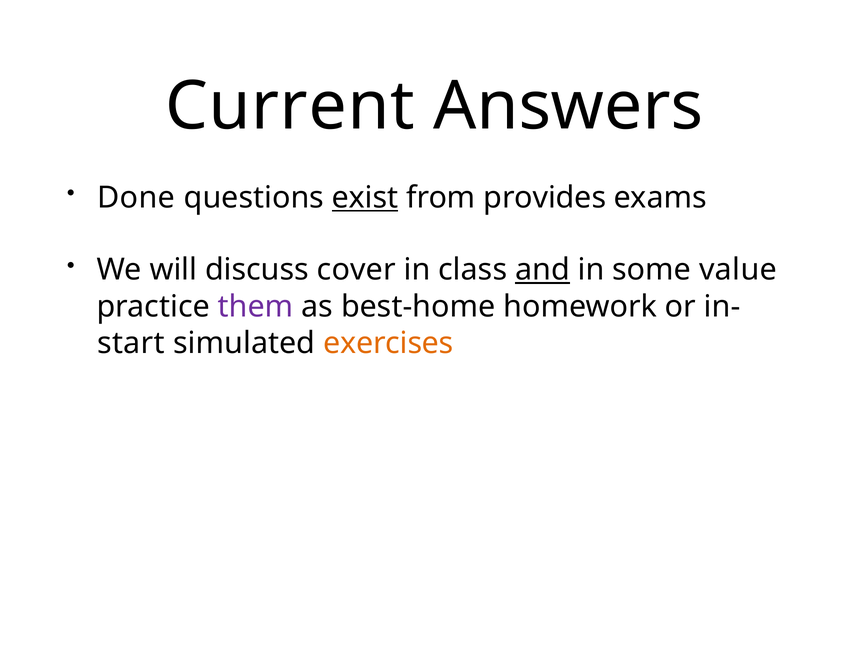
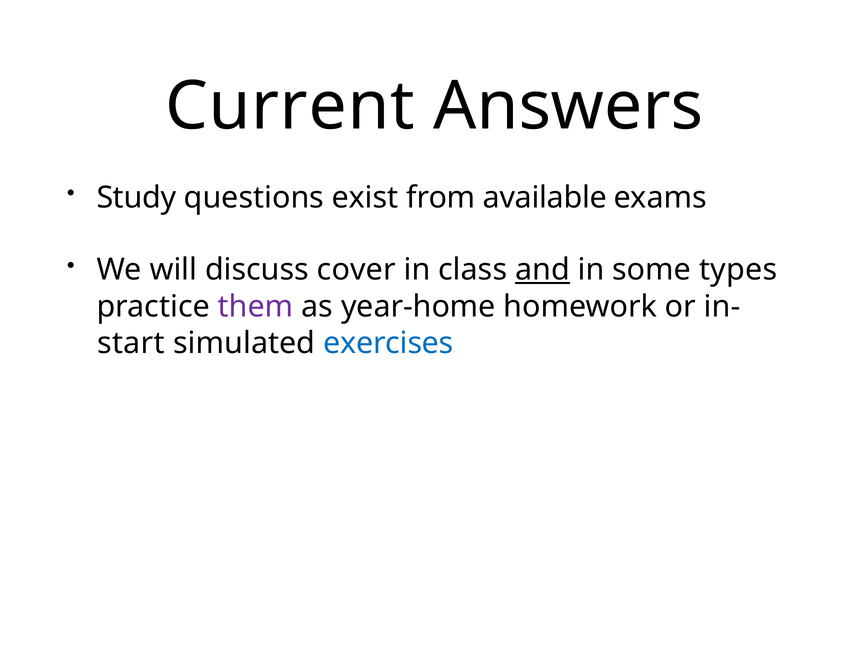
Done: Done -> Study (136, 198)
exist underline: present -> none (365, 198)
provides: provides -> available (545, 198)
value: value -> types (738, 270)
best-home: best-home -> year-home (418, 306)
exercises colour: orange -> blue (388, 343)
